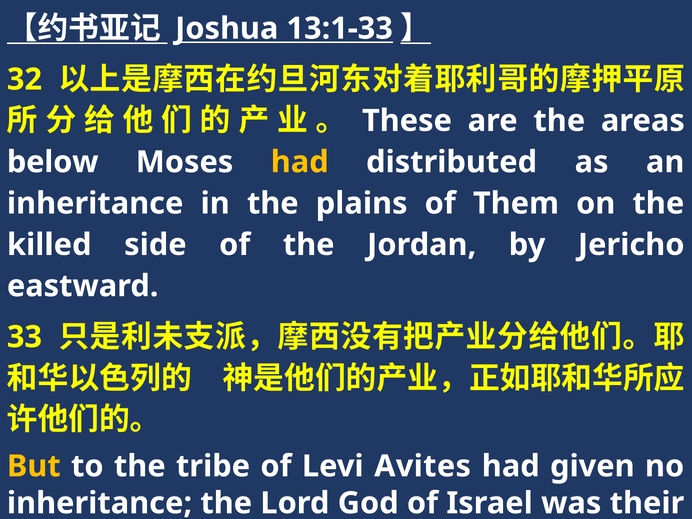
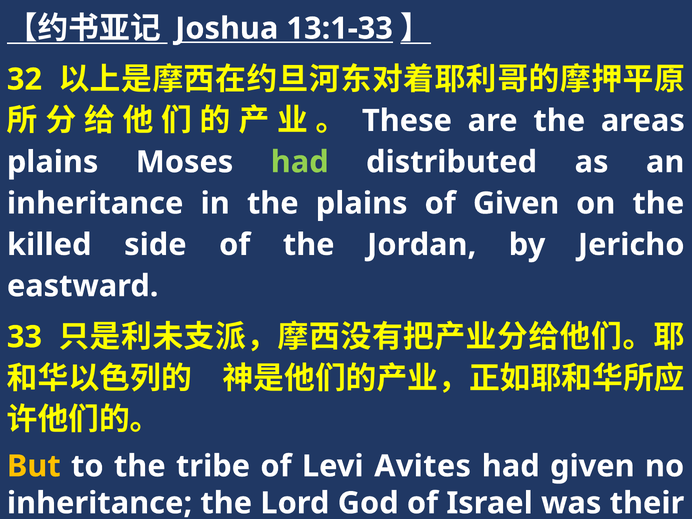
below: below -> plains (53, 162)
had colour: yellow -> light green (300, 162)
of Them: Them -> Given (516, 203)
